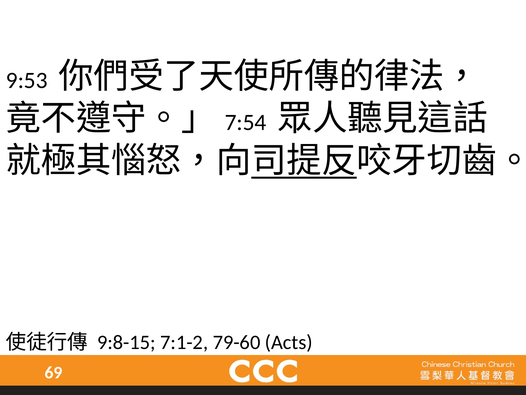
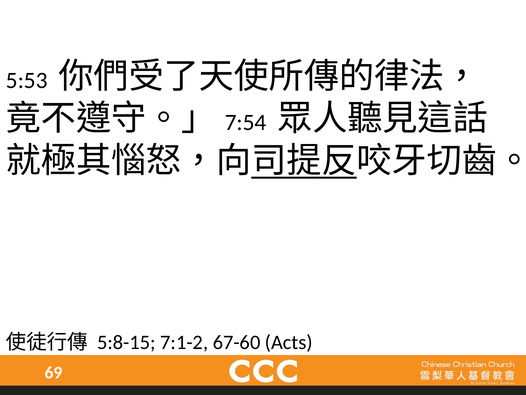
9:53: 9:53 -> 5:53 (27, 80)
9:8-15: 9:8-15 -> 5:8-15 (126, 342)
79-60: 79-60 -> 67-60 (237, 342)
